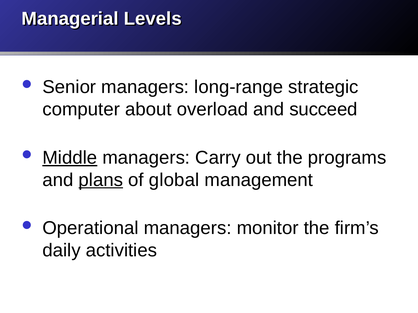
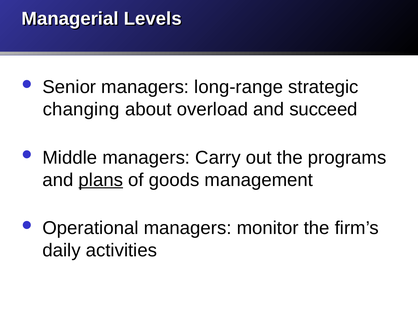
computer: computer -> changing (81, 110)
Middle underline: present -> none (70, 158)
global: global -> goods (174, 180)
